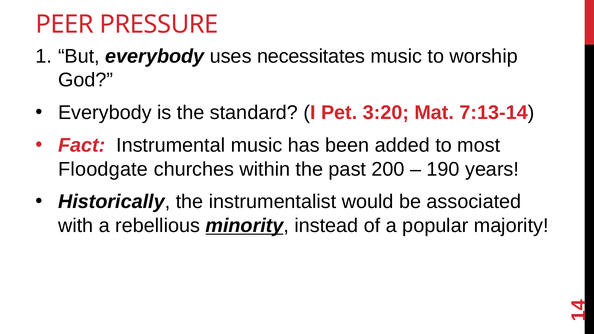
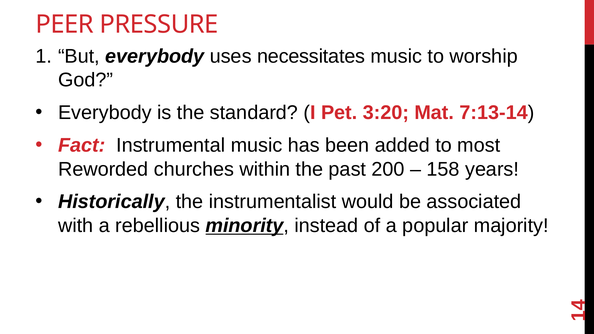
Floodgate: Floodgate -> Reworded (103, 169)
190: 190 -> 158 (443, 169)
